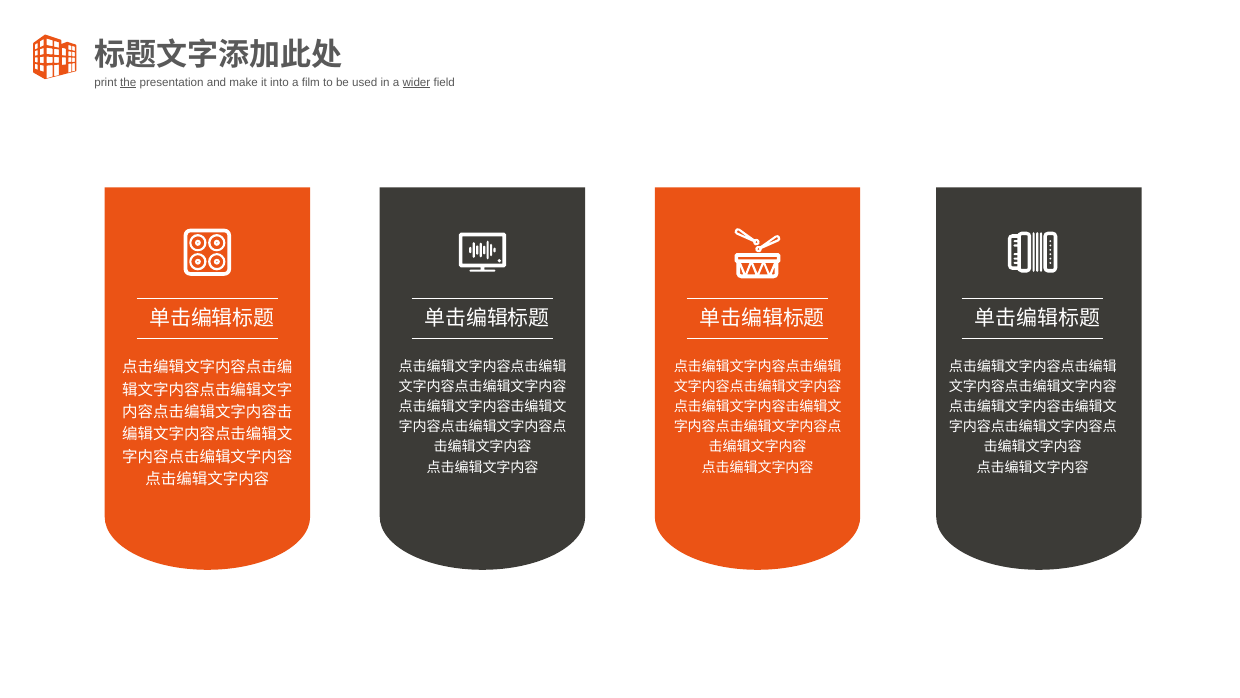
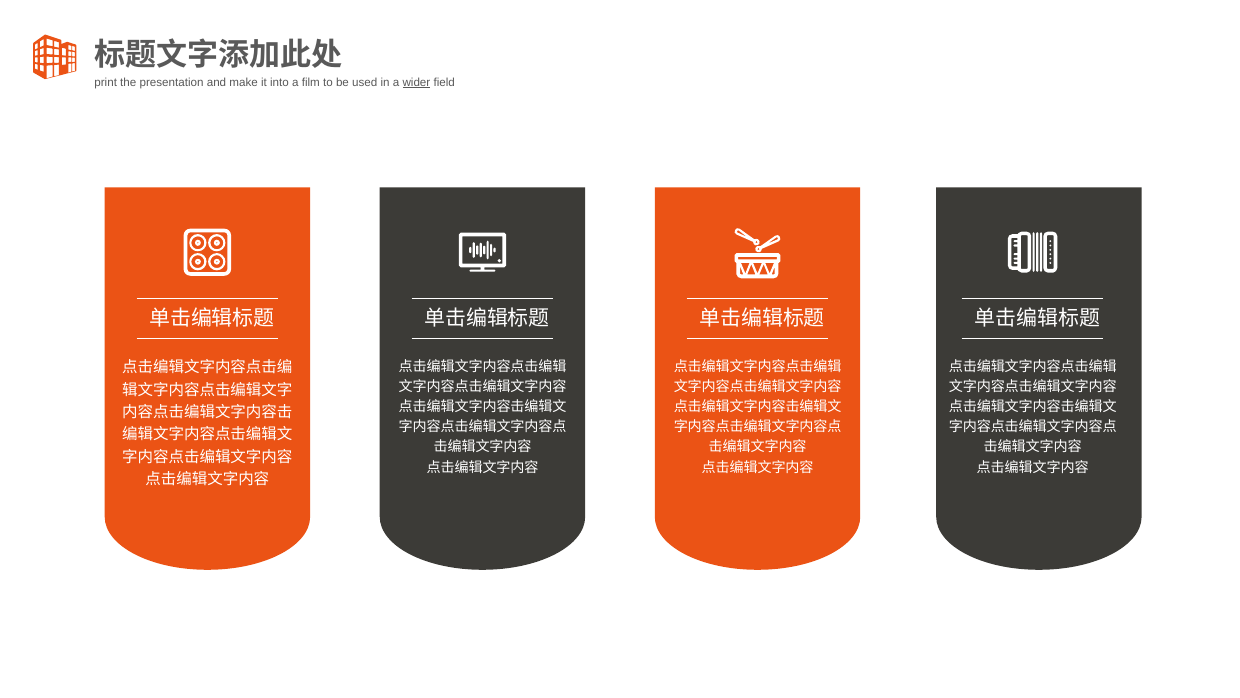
the underline: present -> none (128, 83)
